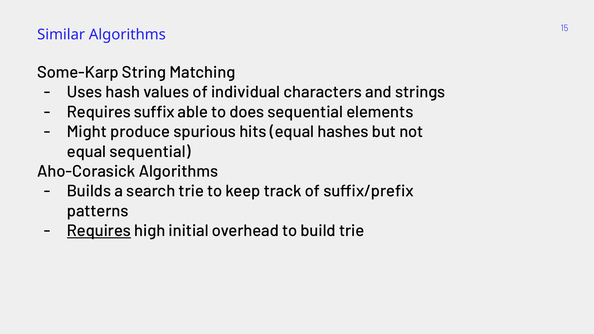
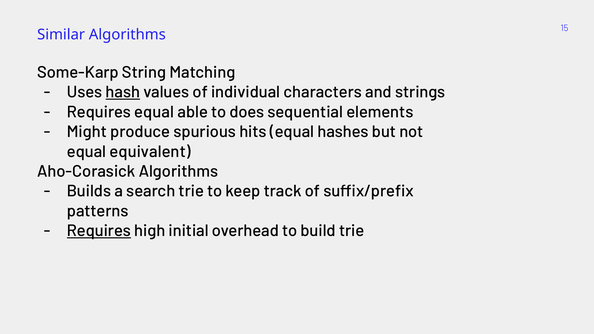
hash underline: none -> present (123, 92)
Requires suffix: suffix -> equal (154, 112)
equal sequential: sequential -> equivalent (150, 152)
